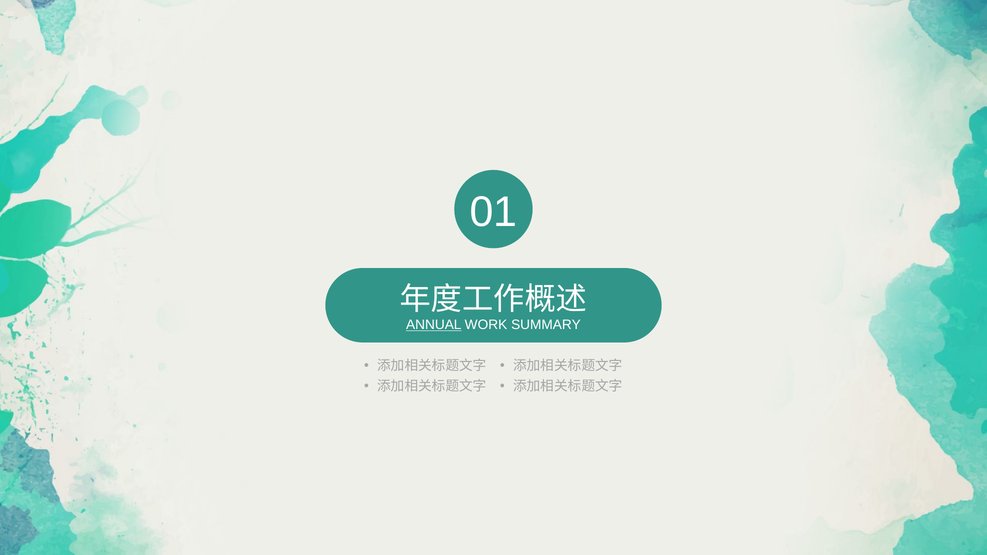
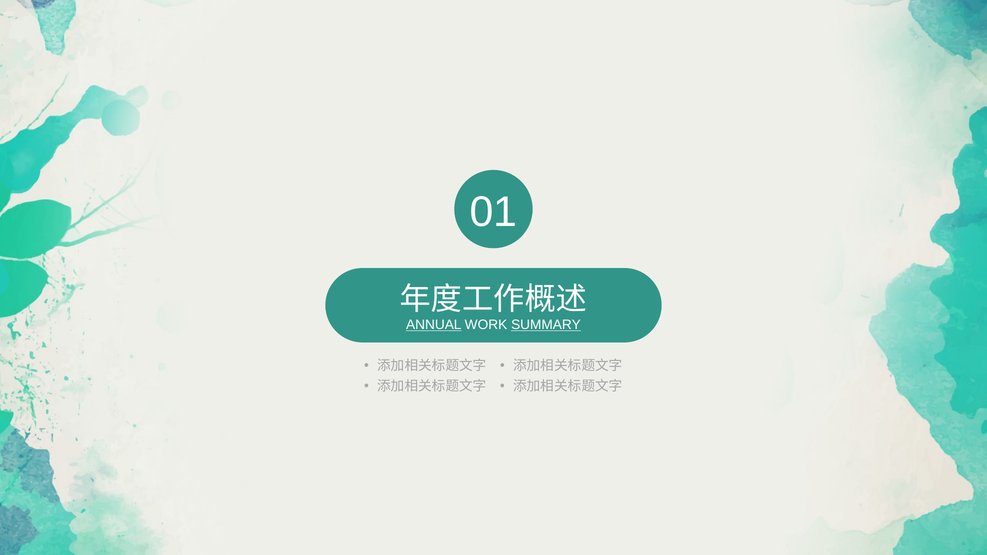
SUMMARY underline: none -> present (546, 325)
